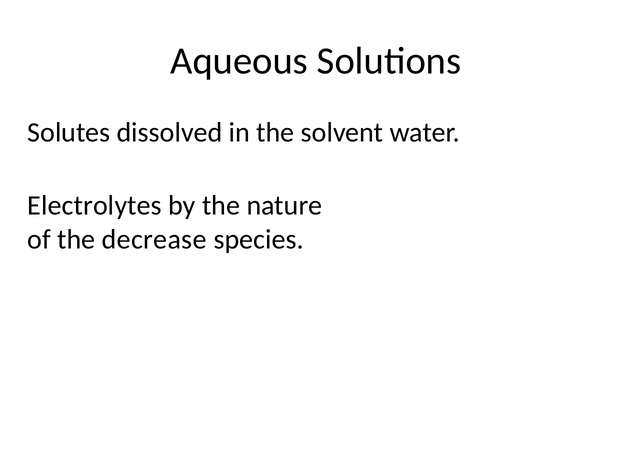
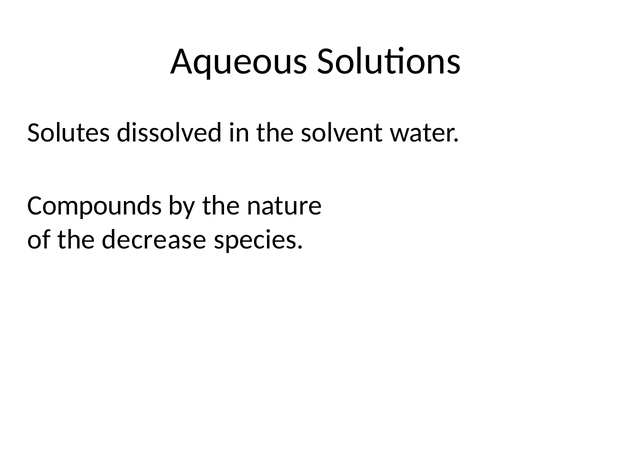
Electrolytes: Electrolytes -> Compounds (95, 206)
